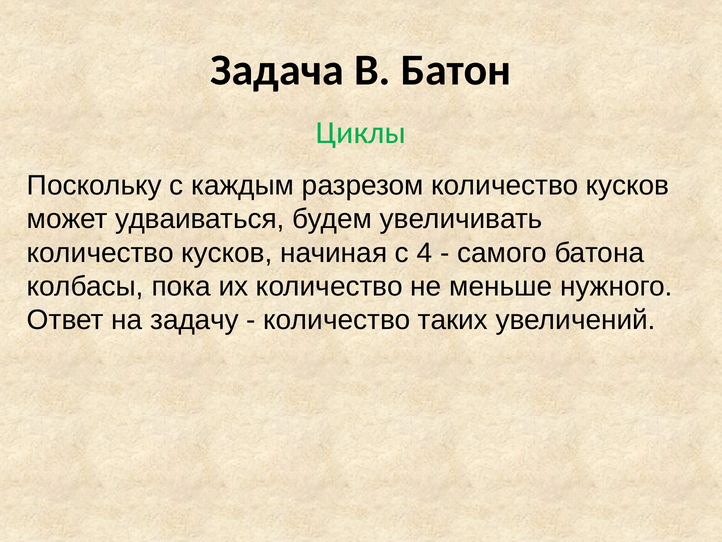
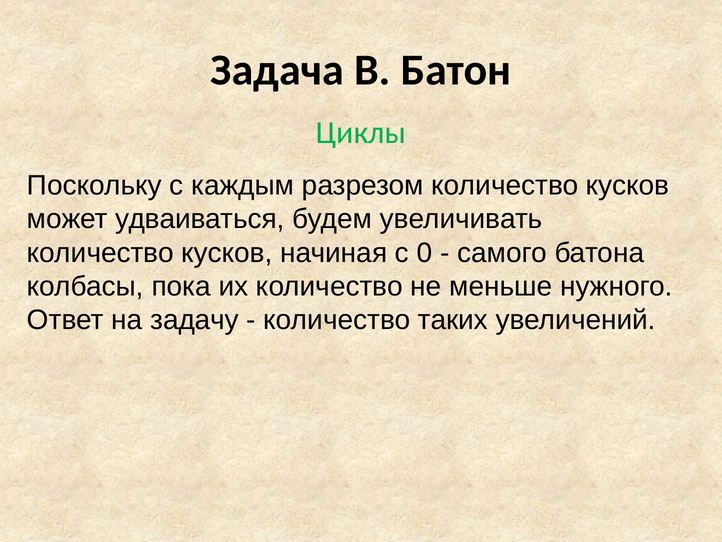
4: 4 -> 0 (425, 253)
